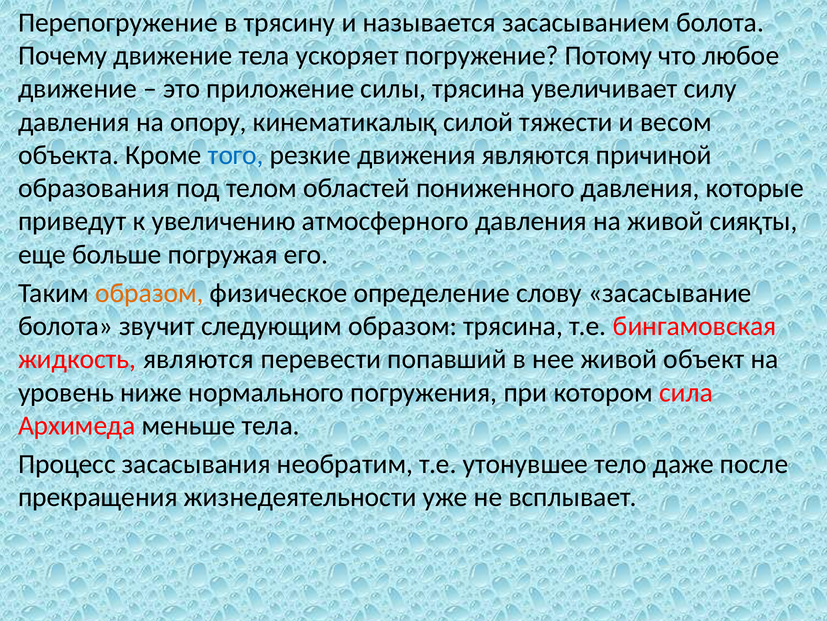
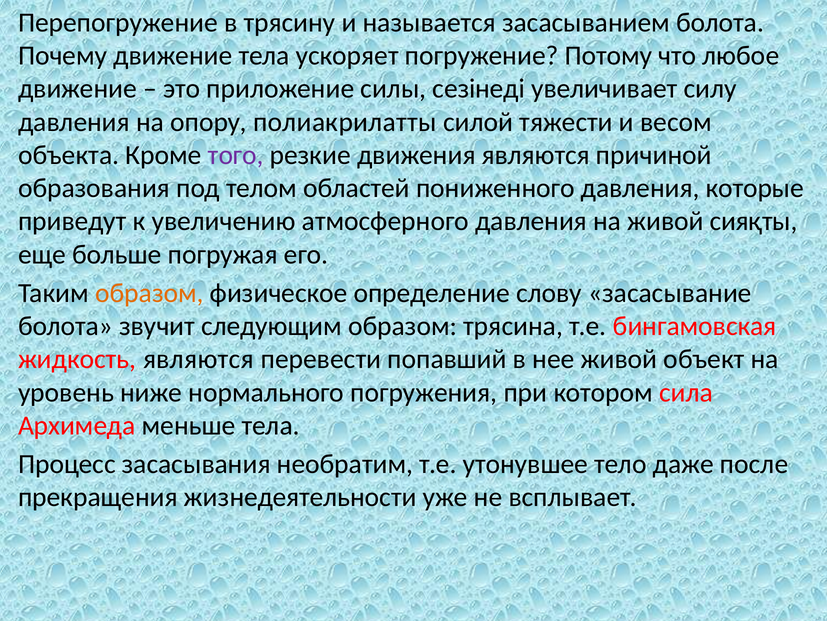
силы трясина: трясина -> сезінеді (479, 89)
кинематикалық: кинематикалық -> полиакрилатты (345, 122)
того colour: blue -> purple (236, 155)
